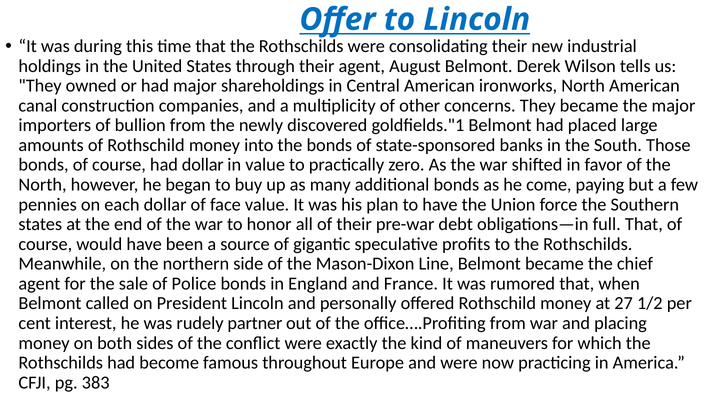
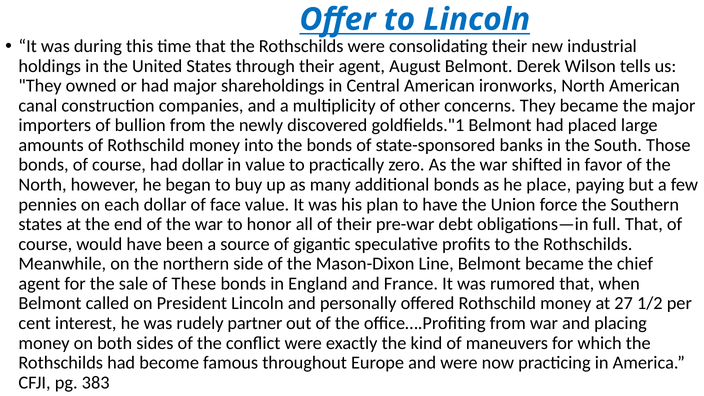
come: come -> place (549, 185)
Police: Police -> These (194, 284)
